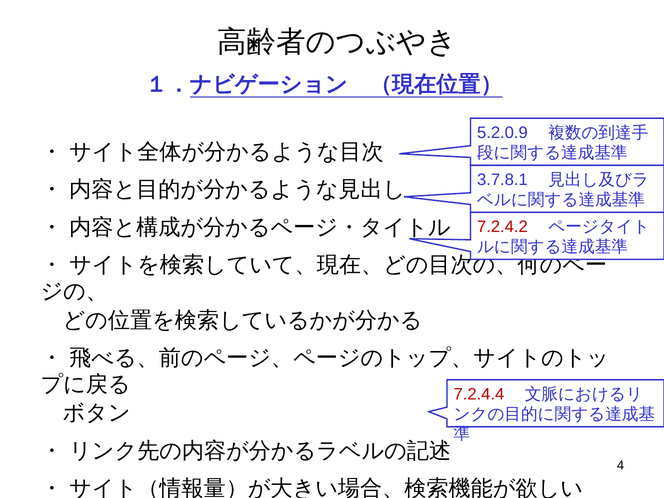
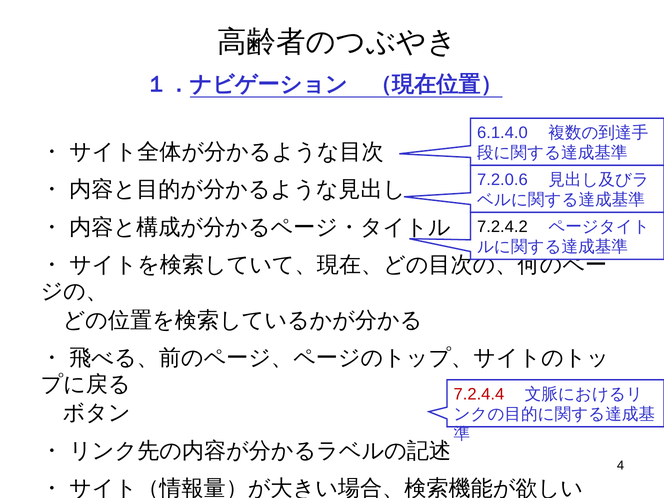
5.2.0.9: 5.2.0.9 -> 6.1.4.0 (502, 133)
3.7.8.1: 3.7.8.1 -> 7.2.0.6 (502, 180)
7.2.4.2 colour: red -> black (502, 227)
